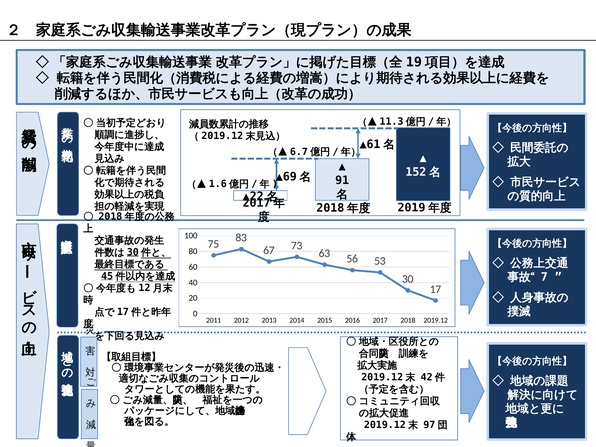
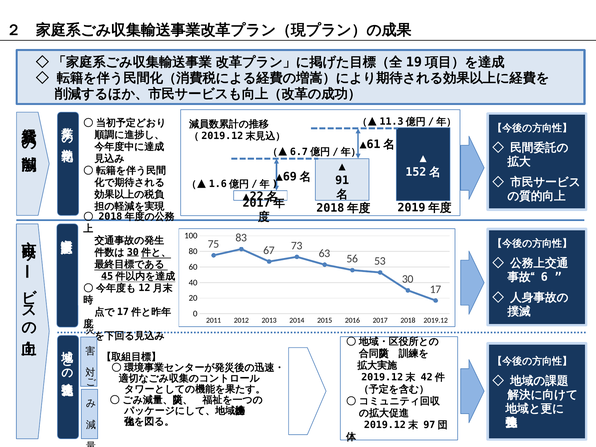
7: 7 -> 6 (544, 277)
